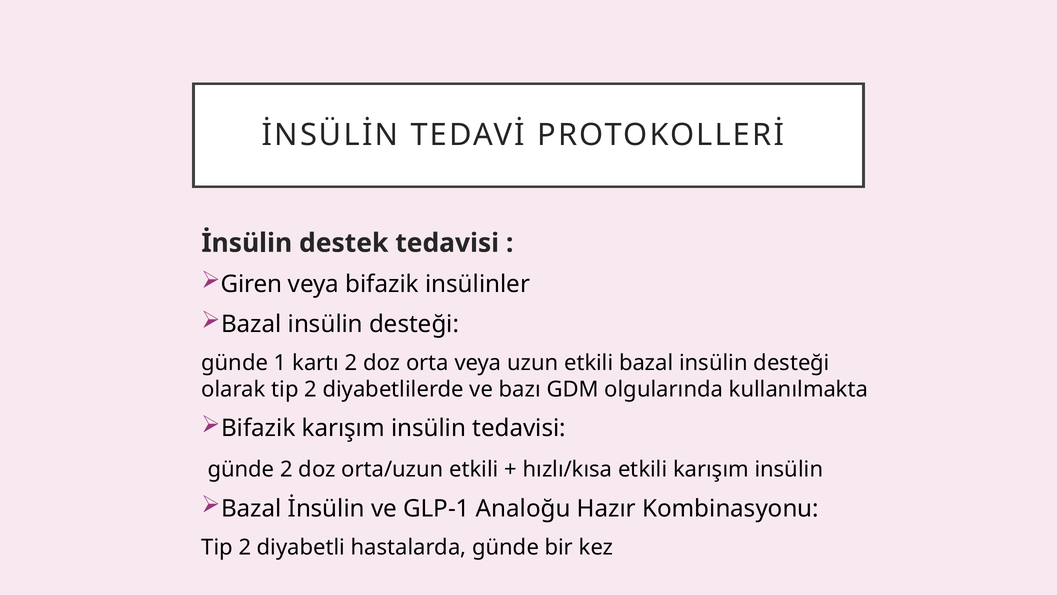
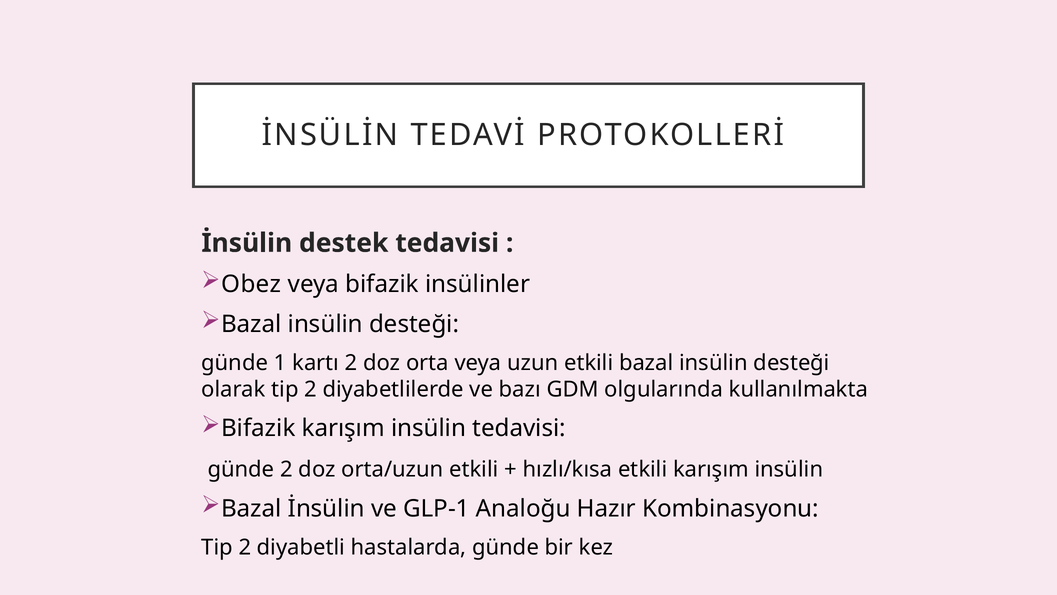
Giren: Giren -> Obez (251, 284)
